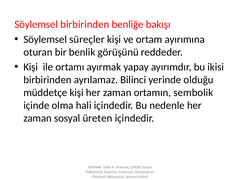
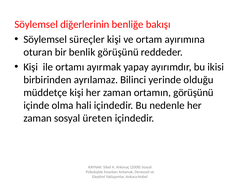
Söylemsel birbirinden: birbirinden -> diğerlerinin (85, 24)
ortamın sembolik: sembolik -> görüşünü (193, 93)
